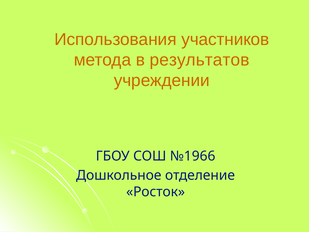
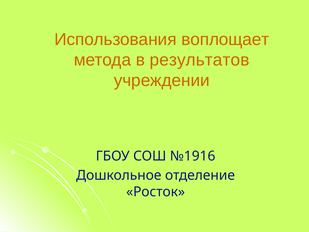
участников: участников -> воплощает (225, 39)
№1966: №1966 -> №1916 (193, 156)
